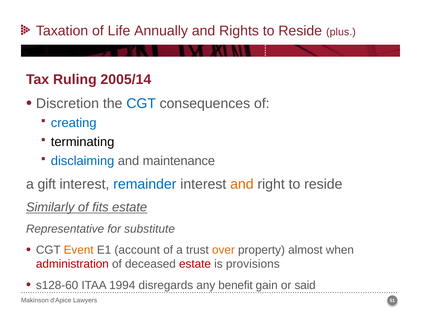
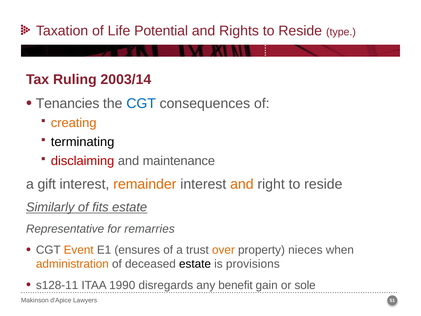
Annually: Annually -> Potential (161, 31)
plus: plus -> type (341, 32)
2005/14: 2005/14 -> 2003/14 (126, 80)
Discretion: Discretion -> Tenancies (68, 103)
creating colour: blue -> orange (74, 123)
disclaiming colour: blue -> red (83, 161)
remainder colour: blue -> orange (145, 184)
substitute: substitute -> remarries (150, 229)
account: account -> ensures (137, 250)
almost: almost -> nieces (305, 250)
administration colour: red -> orange (72, 264)
estate colour: red -> black (195, 264)
s128-60: s128-60 -> s128-11 (57, 285)
1994: 1994 -> 1990 (122, 285)
said: said -> sole (305, 285)
